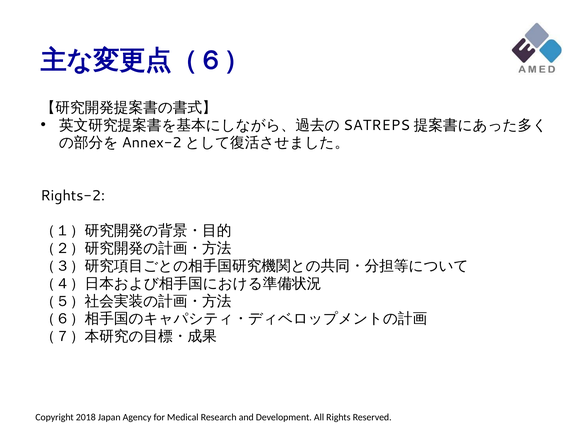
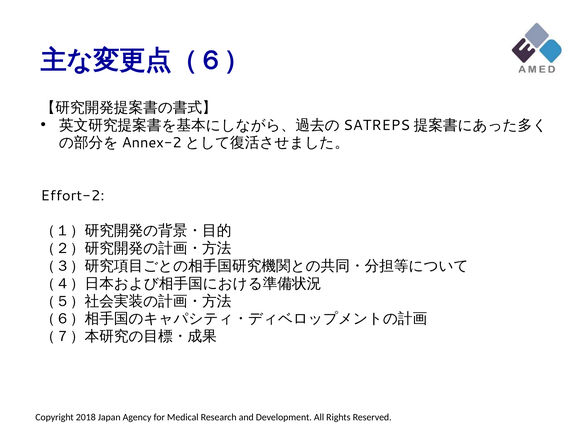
Rights-2: Rights-2 -> Effort-2 (73, 195)
